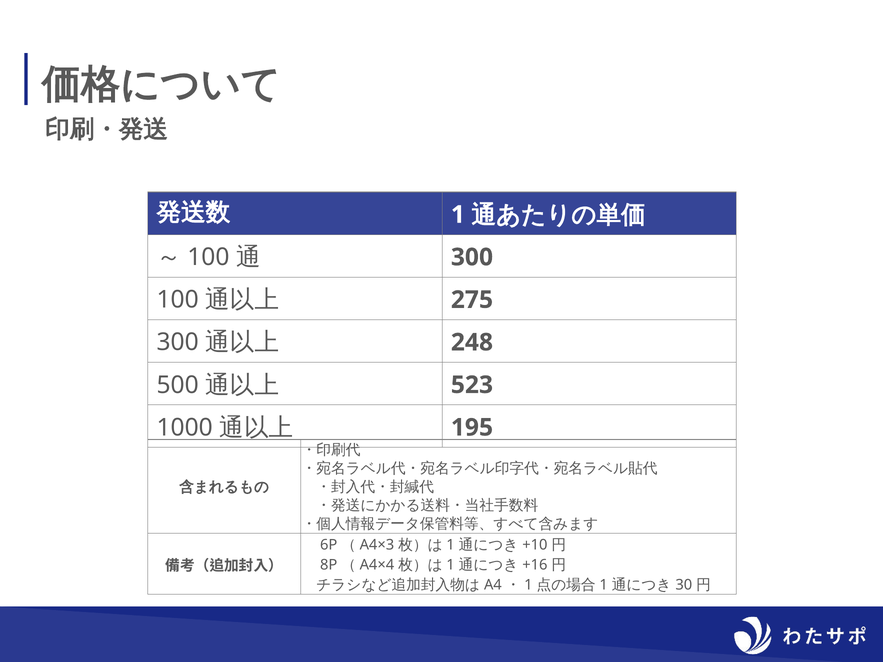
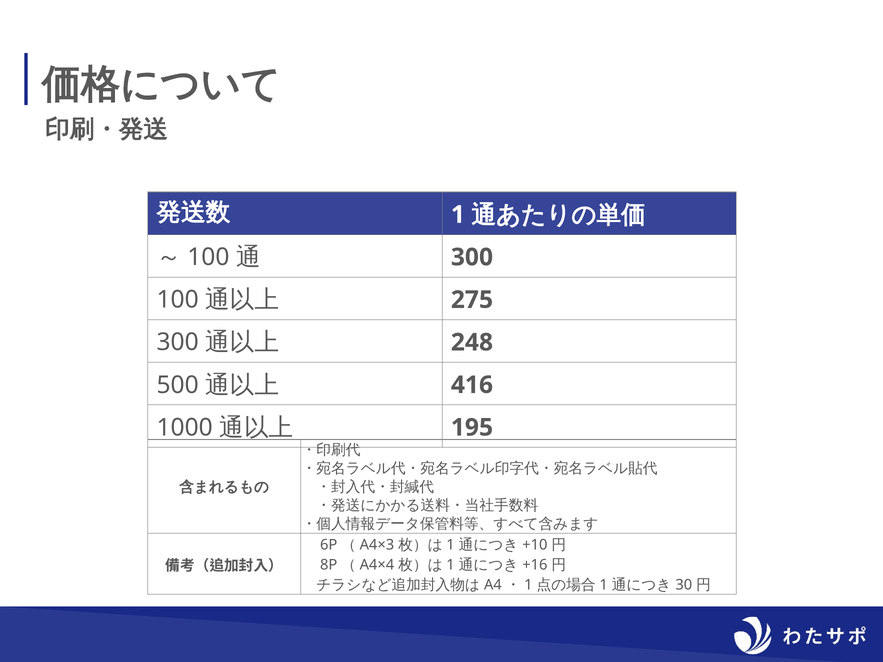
523: 523 -> 416 (472, 385)
